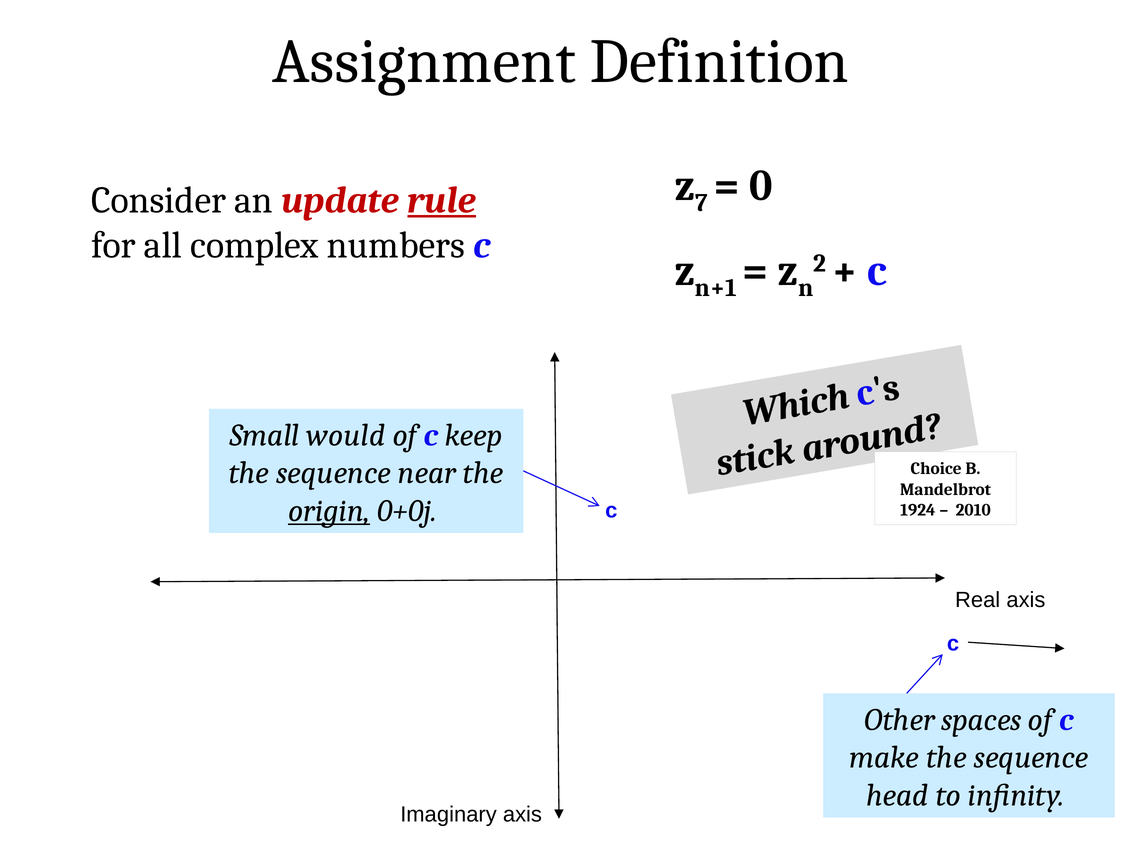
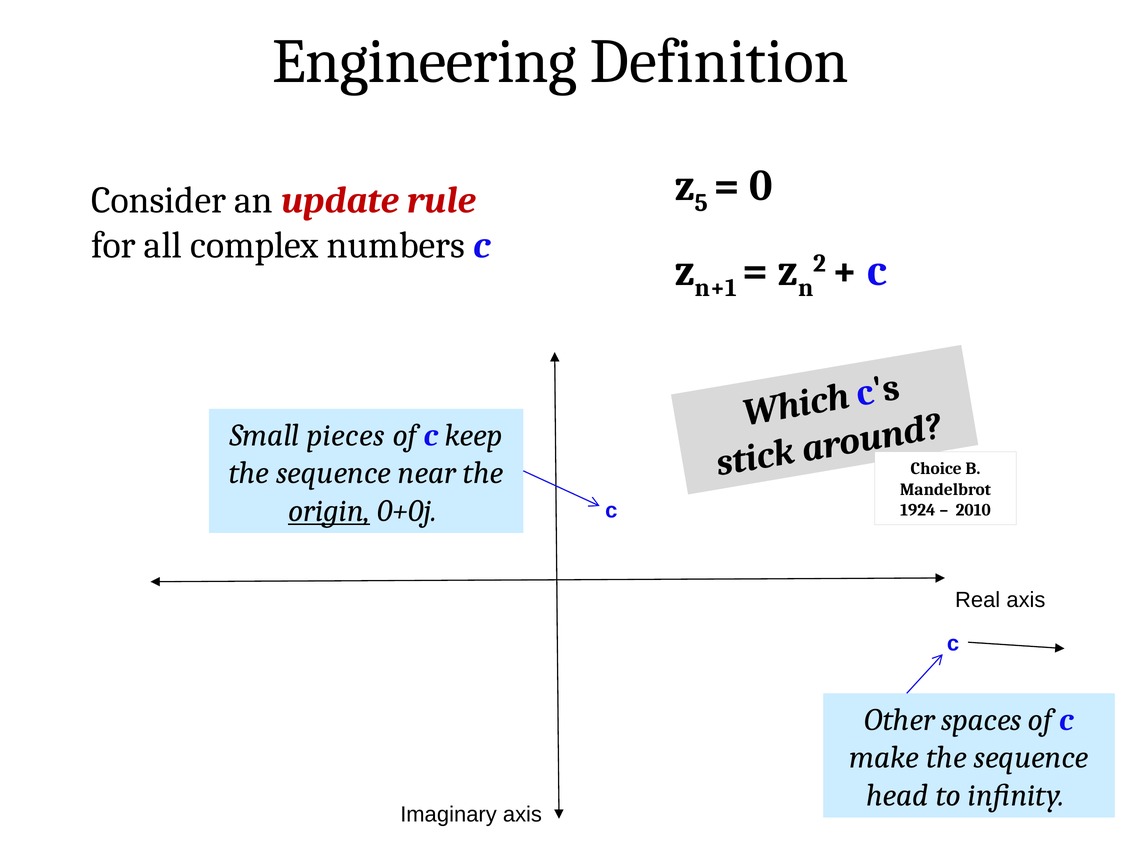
Assignment: Assignment -> Engineering (425, 62)
7: 7 -> 5 (702, 203)
rule underline: present -> none (442, 200)
would: would -> pieces (346, 435)
